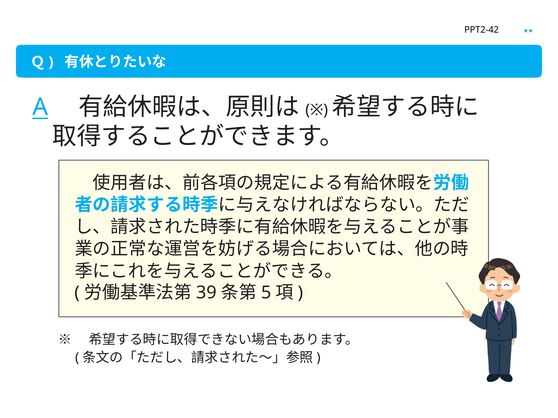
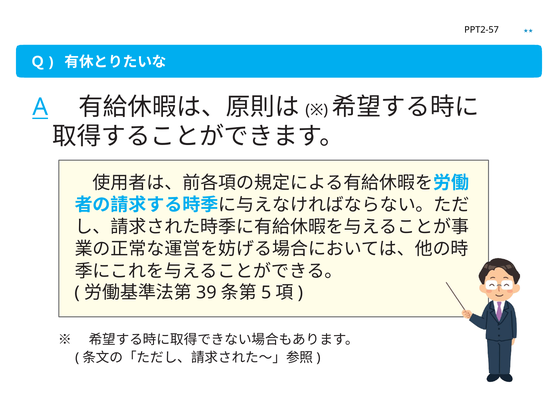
PPT2-42: PPT2-42 -> PPT2-57 (482, 30)
